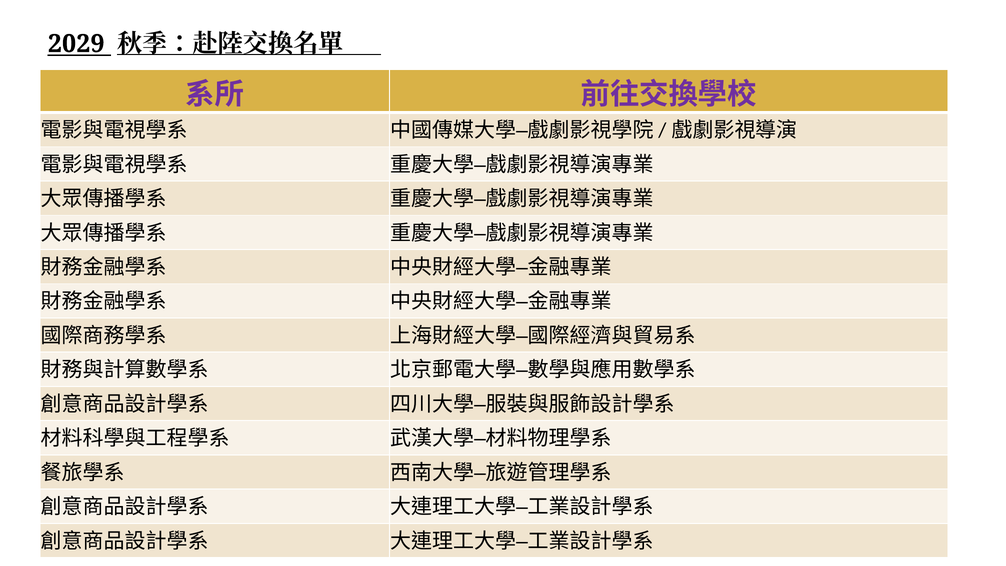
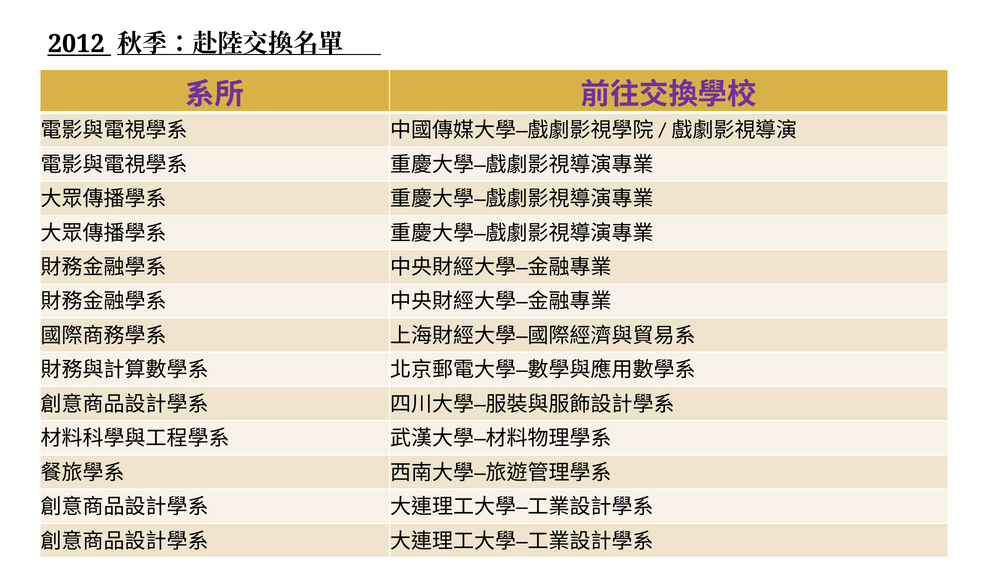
2029: 2029 -> 2012 (76, 44)
